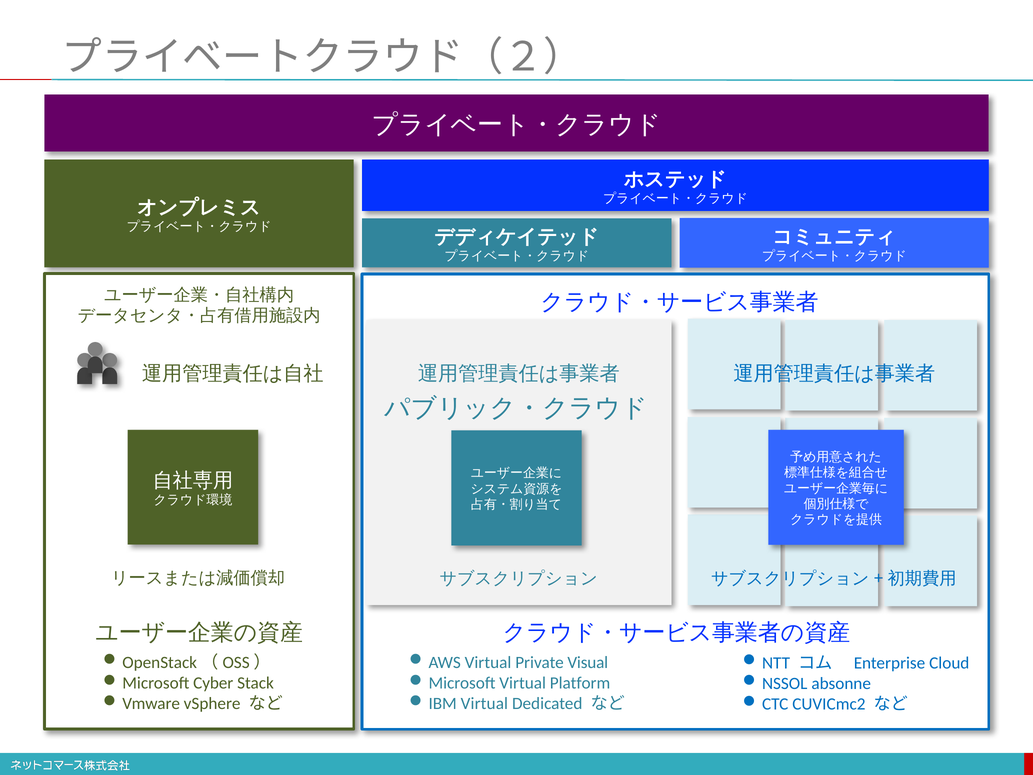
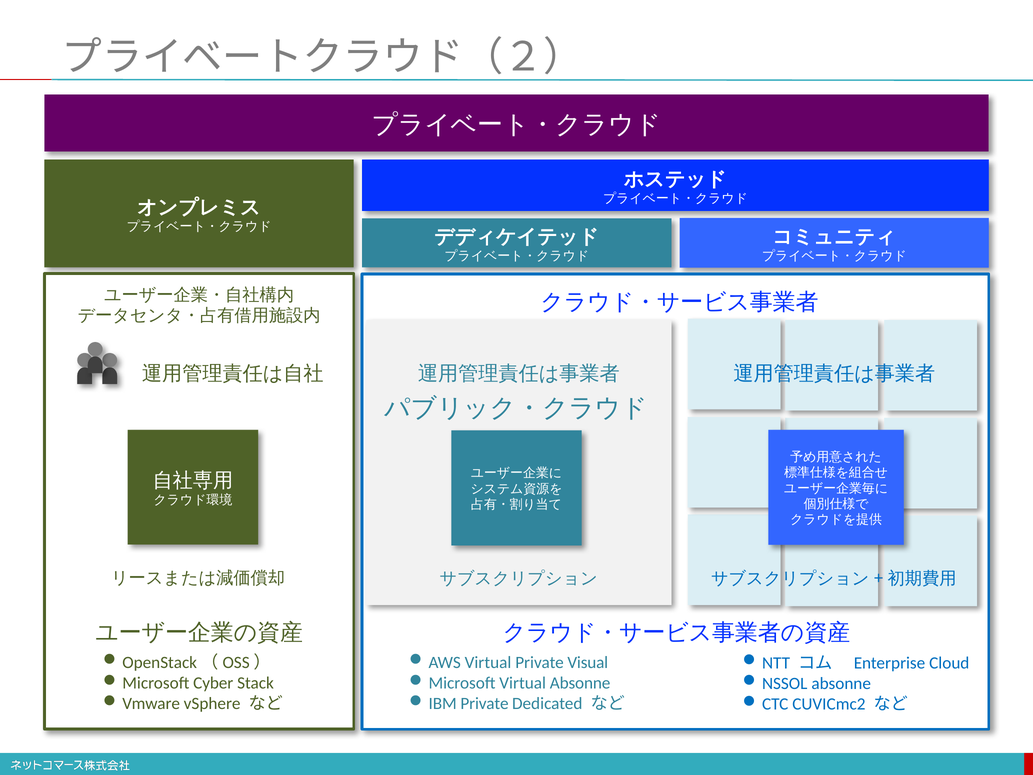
Virtual Platform: Platform -> Absonne (580, 683)
Virtual: Virtual -> Private (485, 704)
